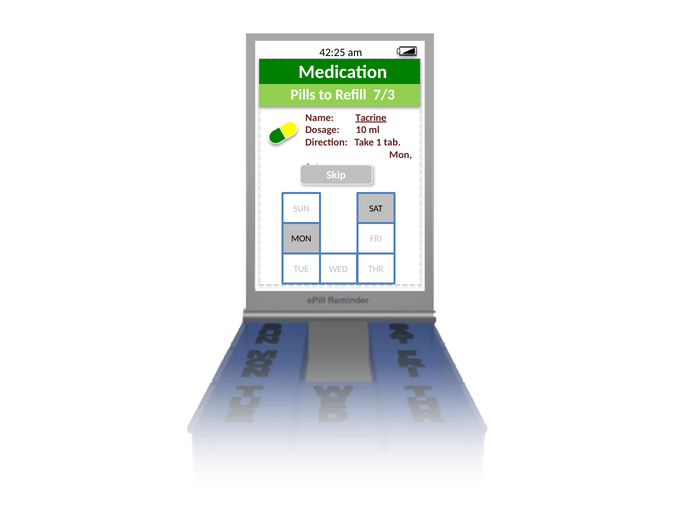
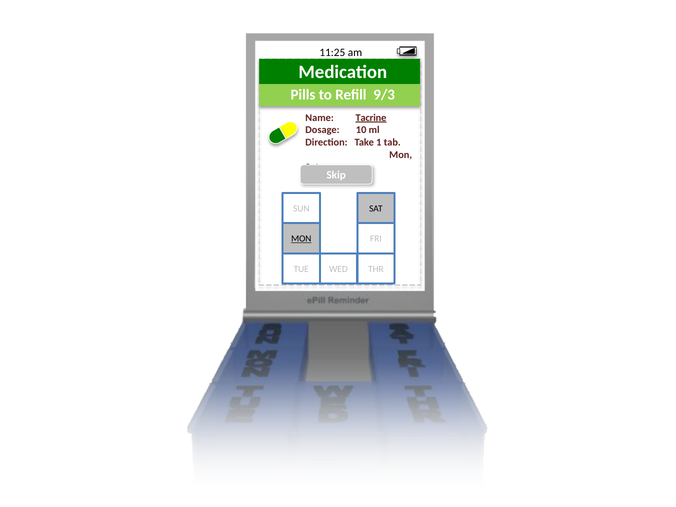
42:25: 42:25 -> 11:25 (332, 53)
7/3: 7/3 -> 9/3 (384, 95)
MON underline: none -> present (301, 239)
